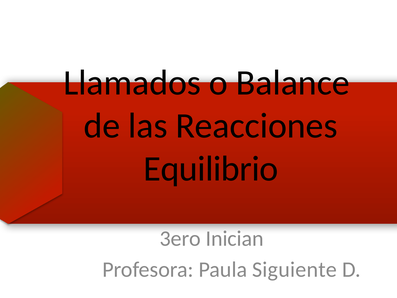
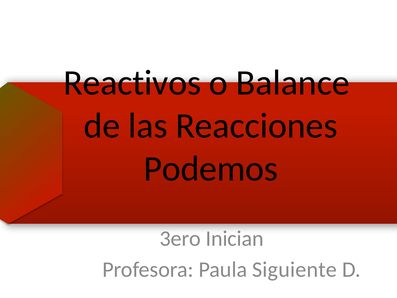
Llamados: Llamados -> Reactivos (132, 83)
Equilibrio: Equilibrio -> Podemos (211, 169)
